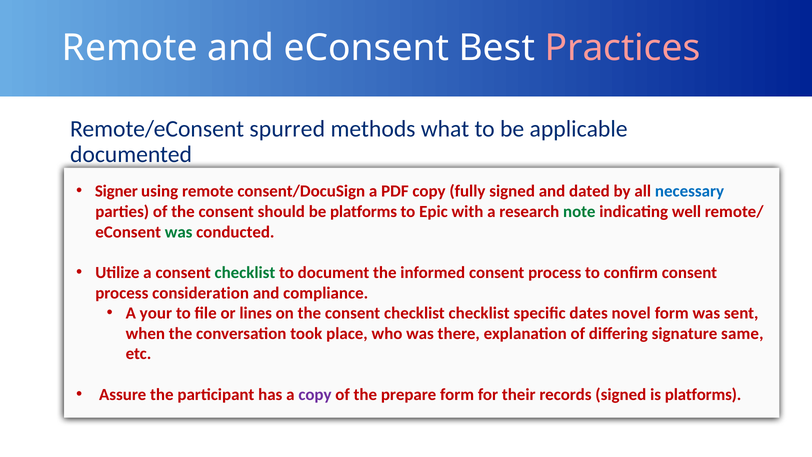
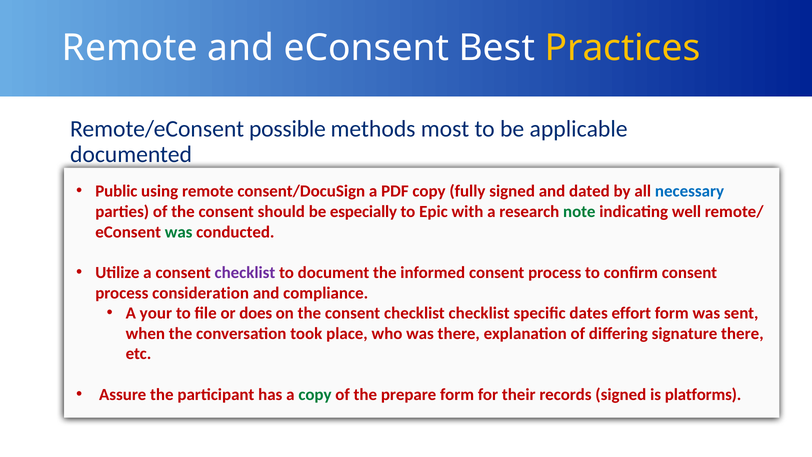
Practices colour: pink -> yellow (623, 48)
spurred: spurred -> possible (287, 129)
what: what -> most (445, 129)
Signer: Signer -> Public (116, 191)
be platforms: platforms -> especially (364, 212)
checklist colour: green -> purple (245, 272)
lines: lines -> does (256, 313)
novel: novel -> effort (631, 313)
signature same: same -> there (742, 333)
copy colour: purple -> green (315, 394)
